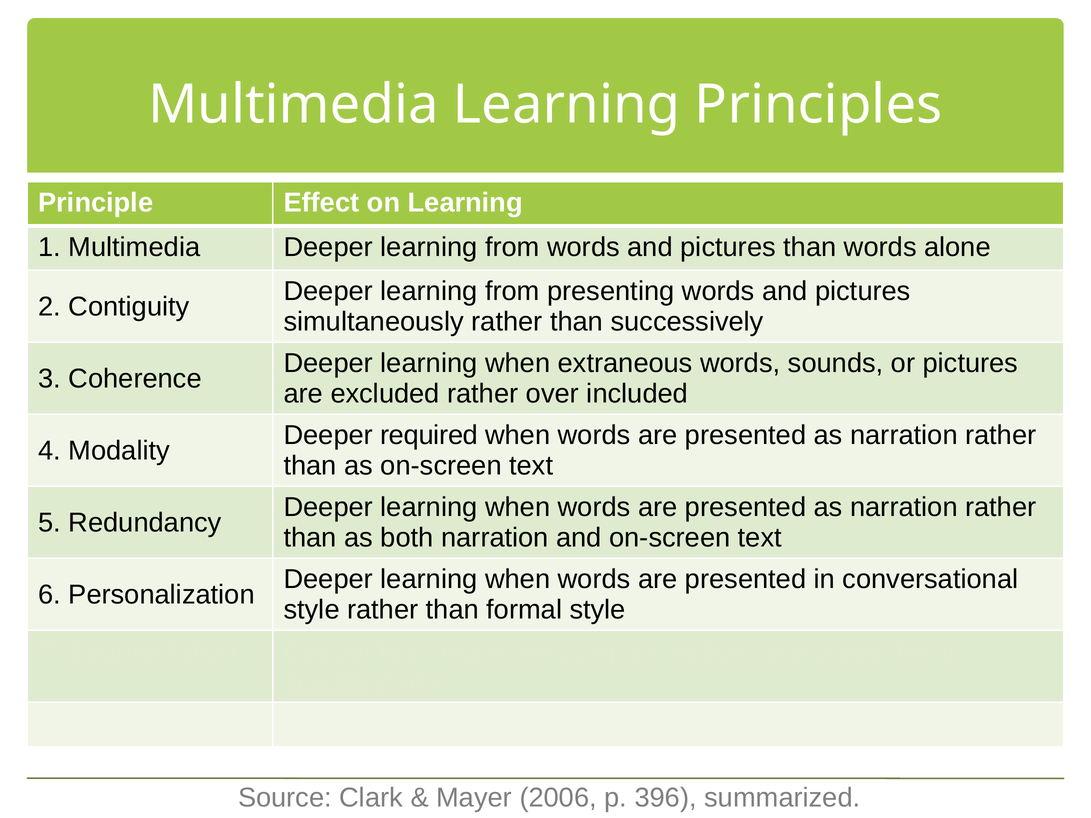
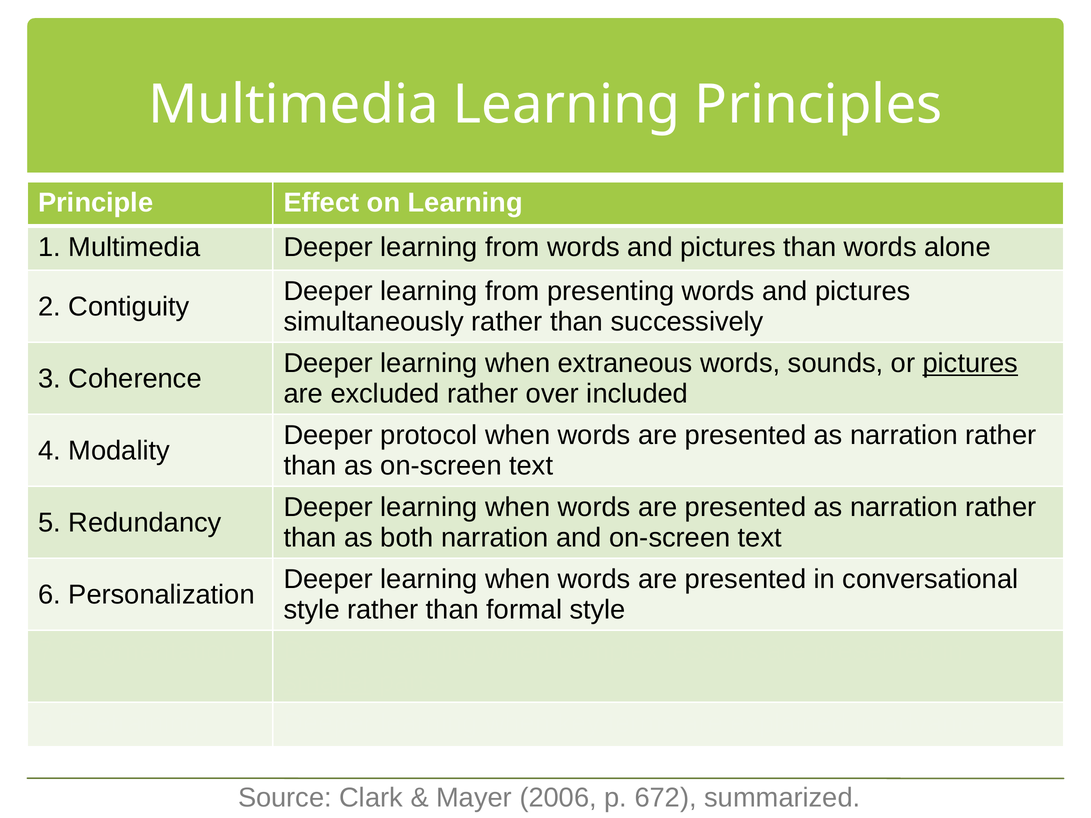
pictures underline: none -> present (970, 364)
required: required -> protocol (429, 436)
396: 396 -> 672 (666, 798)
